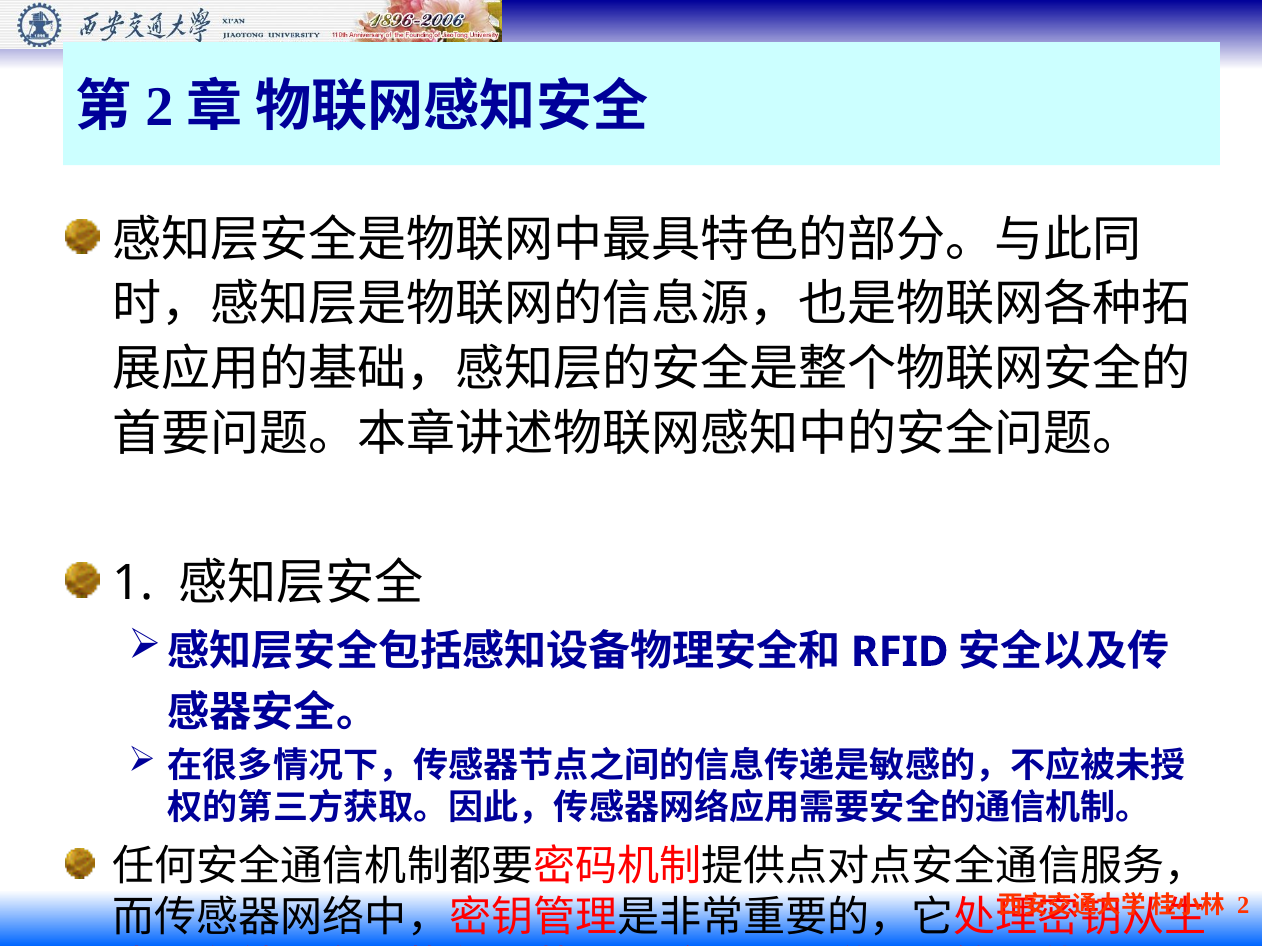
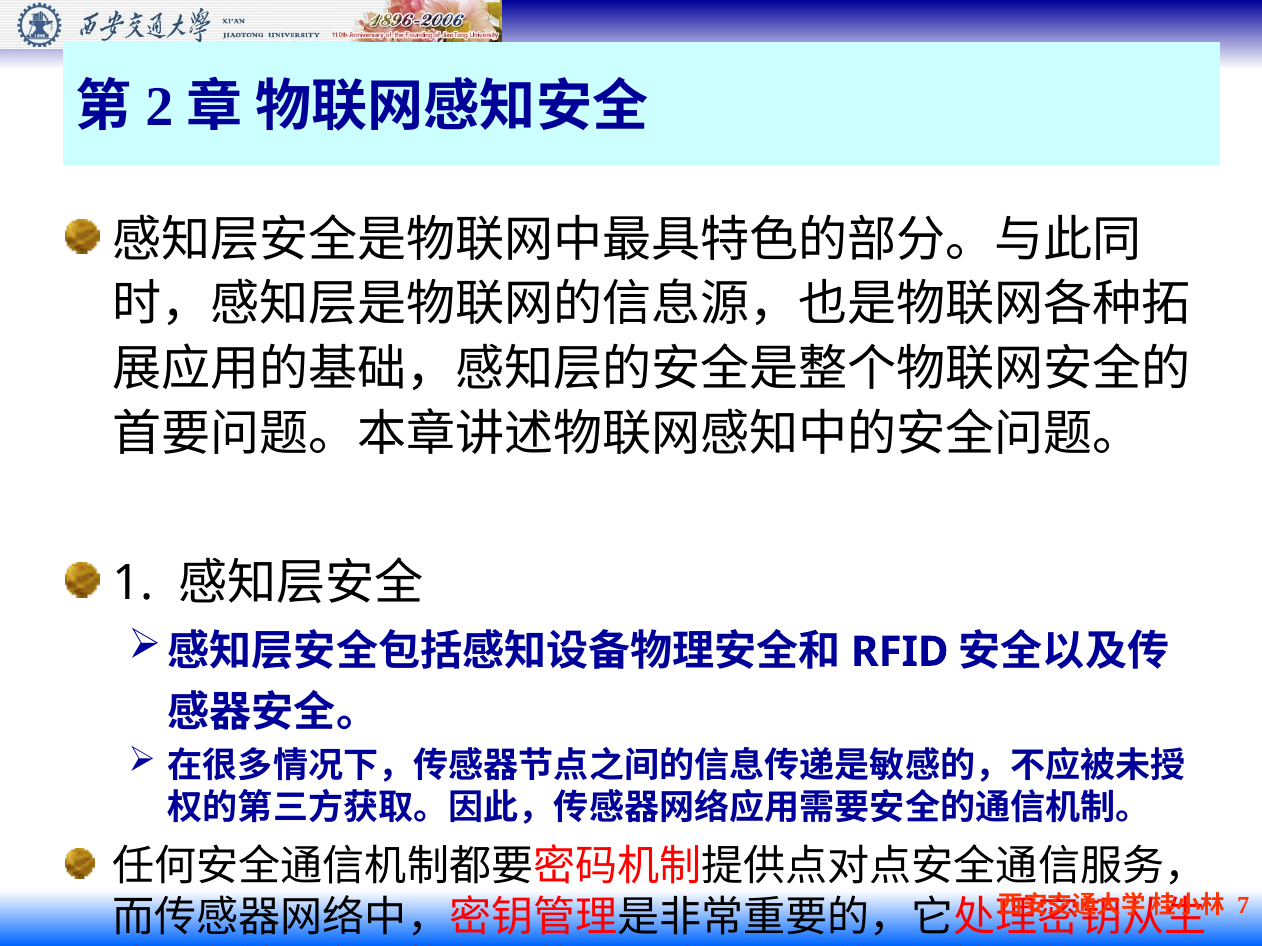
2: 2 -> 7 (1243, 906)
